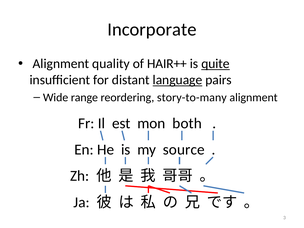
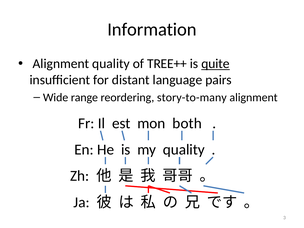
Incorporate: Incorporate -> Information (152, 29)
HAIR++: HAIR++ -> TREE++ (167, 64)
language underline: present -> none (177, 80)
my source: source -> quality (184, 150)
